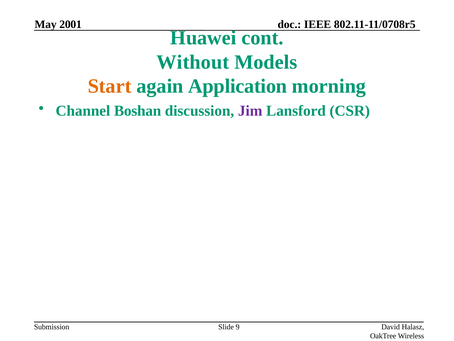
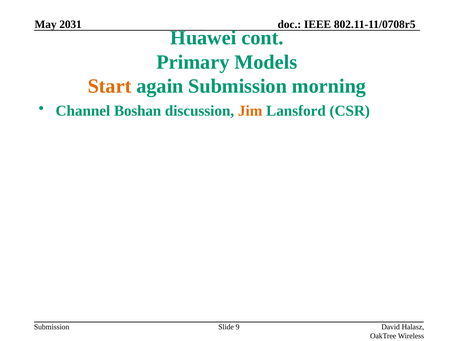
2001: 2001 -> 2031 (71, 24)
Without: Without -> Primary (193, 62)
again Application: Application -> Submission (238, 86)
Jim colour: purple -> orange (250, 111)
